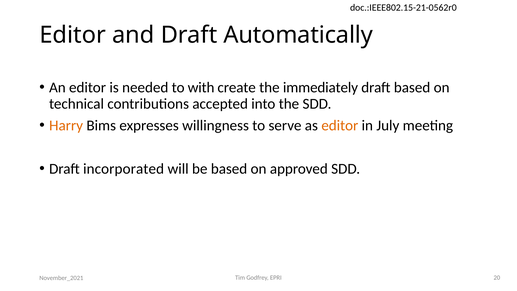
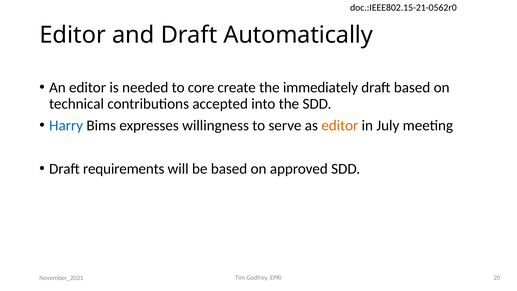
with: with -> core (201, 87)
Harry colour: orange -> blue (66, 125)
incorporated: incorporated -> requirements (124, 169)
